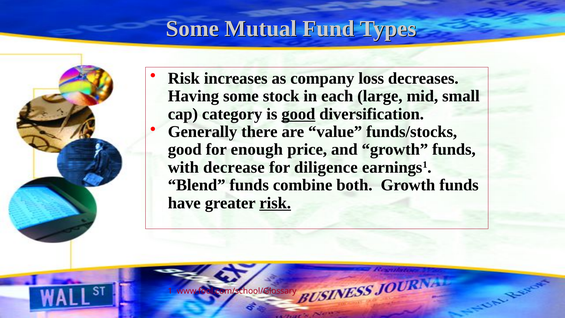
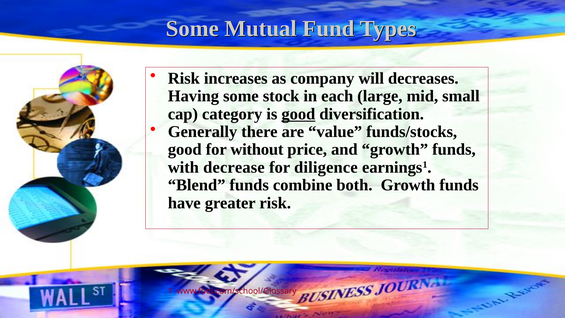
loss: loss -> will (371, 78)
enough: enough -> without (257, 149)
risk underline: present -> none (275, 203)
